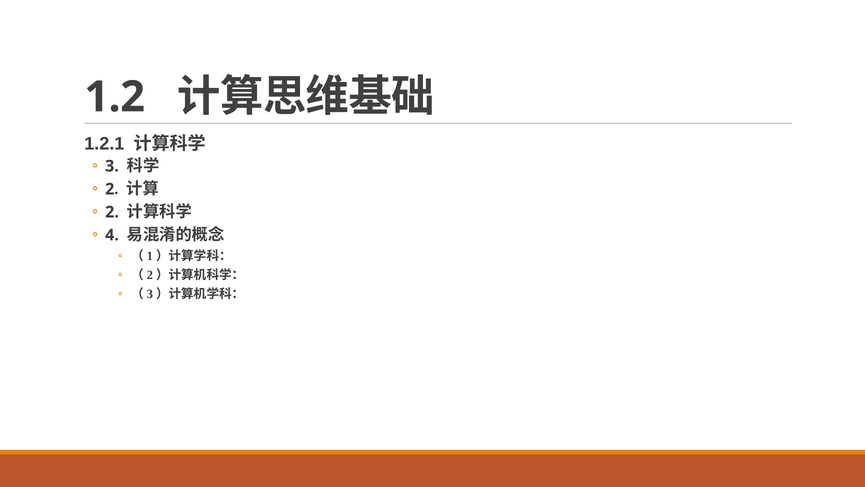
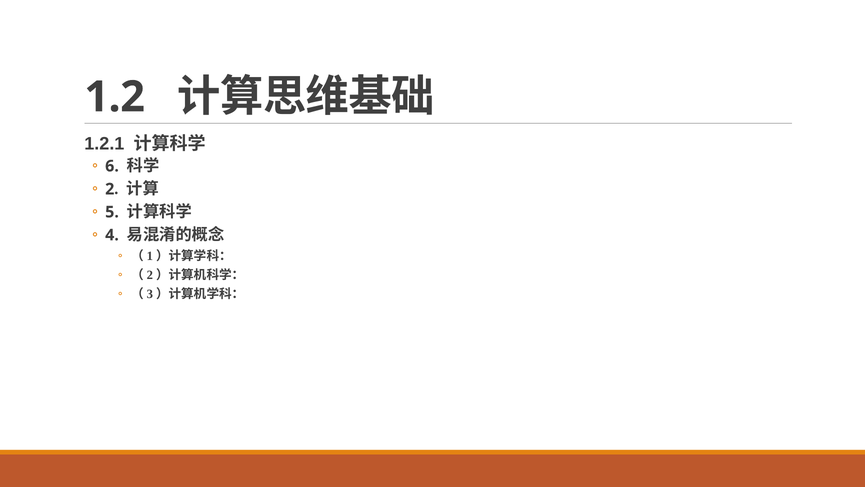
3: 3 -> 6 (112, 166)
2: 2 -> 5 (112, 212)
